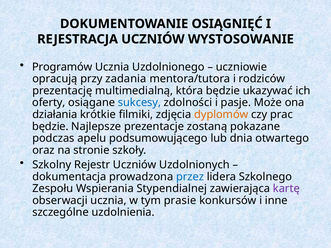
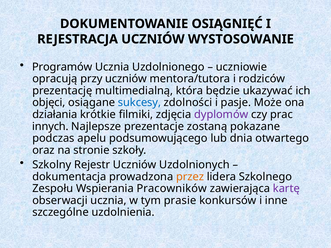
przy zadania: zadania -> uczniów (126, 79)
oferty: oferty -> objęci (49, 103)
dyplomów colour: orange -> purple (221, 115)
będzie: będzie -> innych (50, 127)
przez colour: blue -> orange (190, 177)
Stypendialnej: Stypendialnej -> Pracowników (172, 189)
